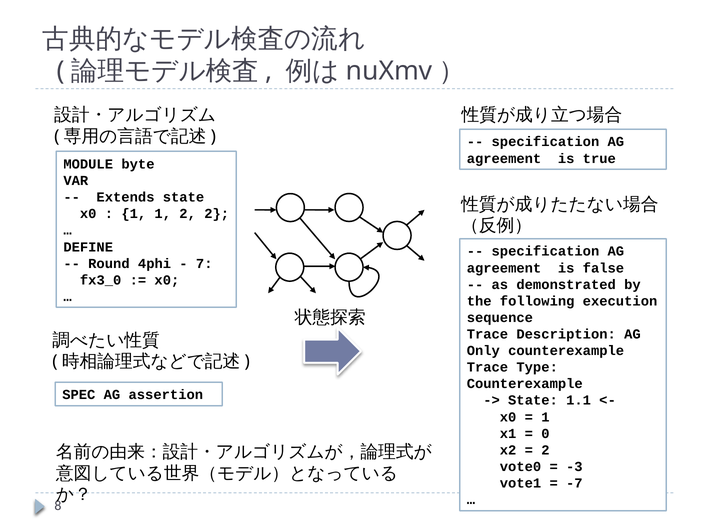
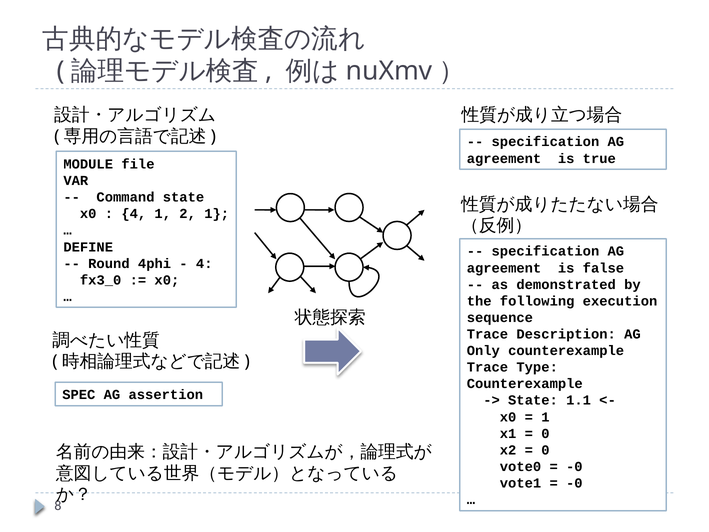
byte: byte -> file (138, 164)
Extends: Extends -> Command (126, 197)
1: 1 -> 4 (134, 214)
2 2: 2 -> 1 (217, 214)
7: 7 -> 4 (204, 263)
2: 2 -> 0 (545, 450)
-3: -3 -> -0 (574, 466)
-7: -7 -> -0 (574, 483)
